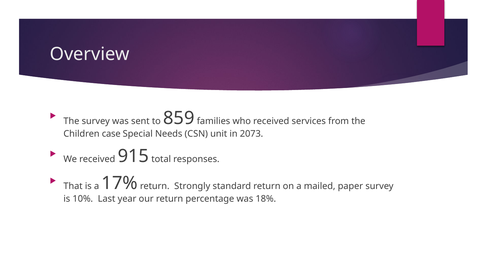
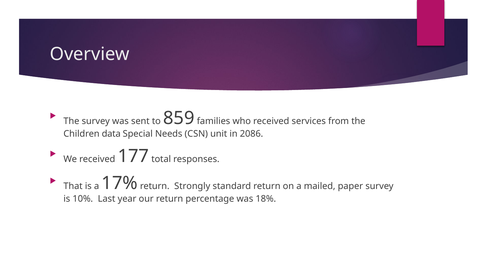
case: case -> data (111, 134)
2073: 2073 -> 2086 (252, 134)
915: 915 -> 177 (133, 156)
